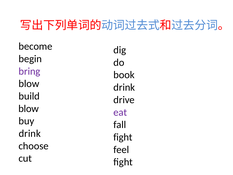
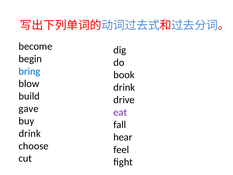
bring colour: purple -> blue (30, 71)
blow: blow -> gave (29, 108)
fight: fight -> hear (123, 137)
